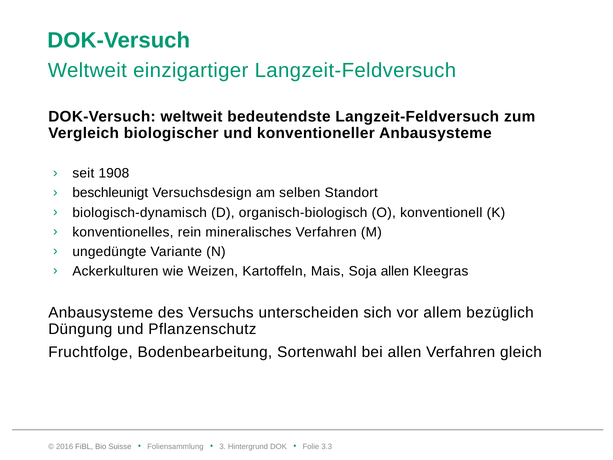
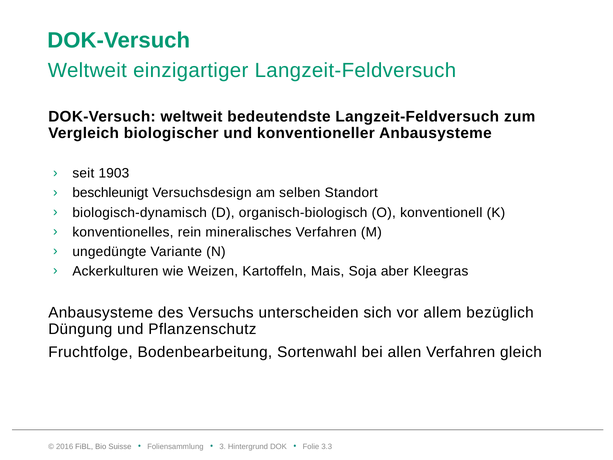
1908: 1908 -> 1903 (114, 173)
Soja allen: allen -> aber (395, 271)
